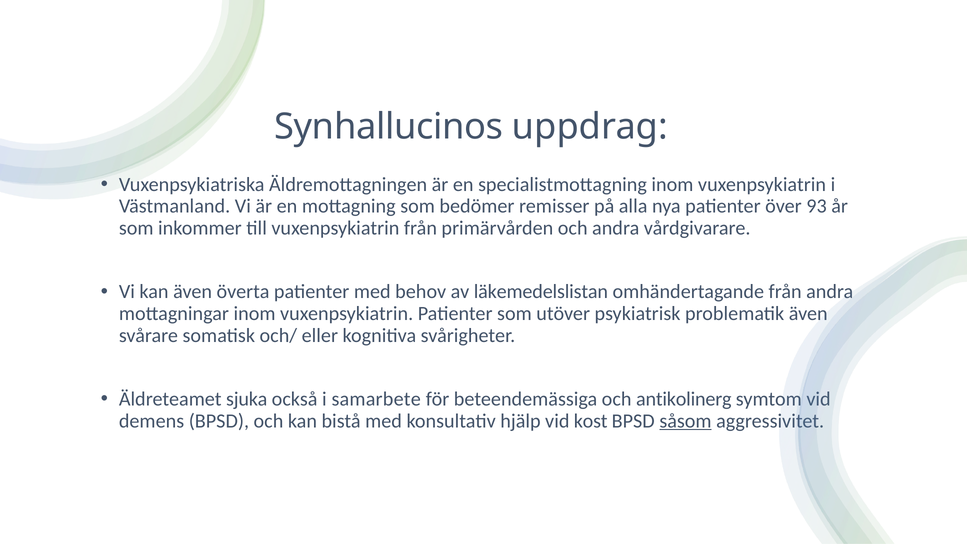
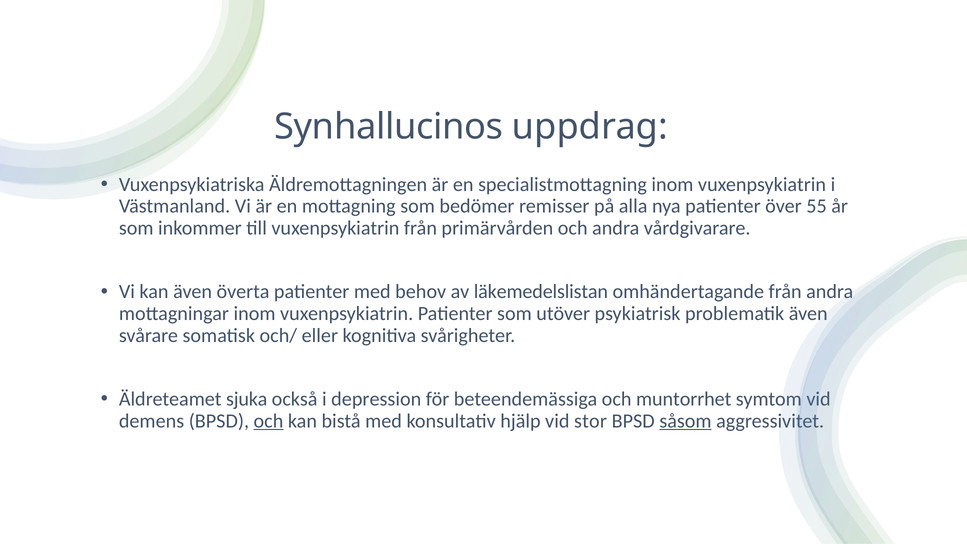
93: 93 -> 55 (817, 206)
samarbete: samarbete -> depression (376, 399)
antikolinerg: antikolinerg -> muntorrhet (684, 399)
och underline: none -> present (268, 421)
kost: kost -> stor (590, 421)
